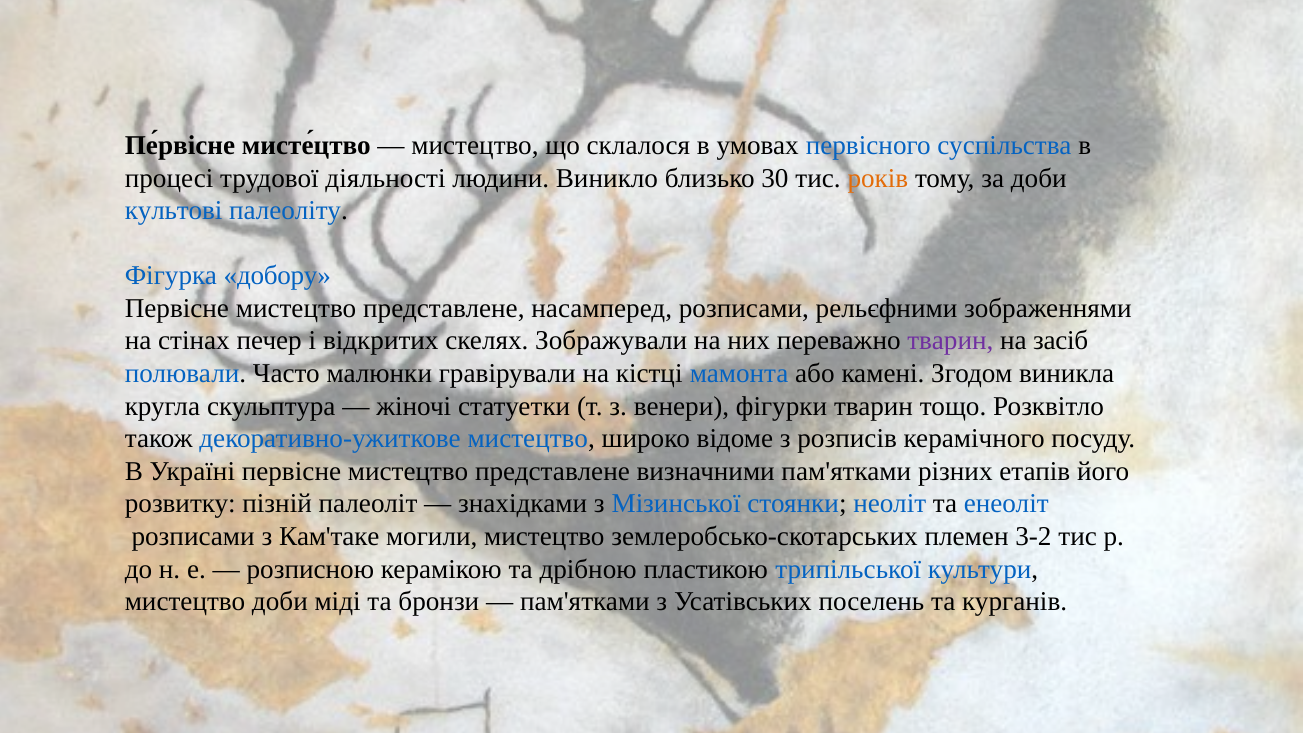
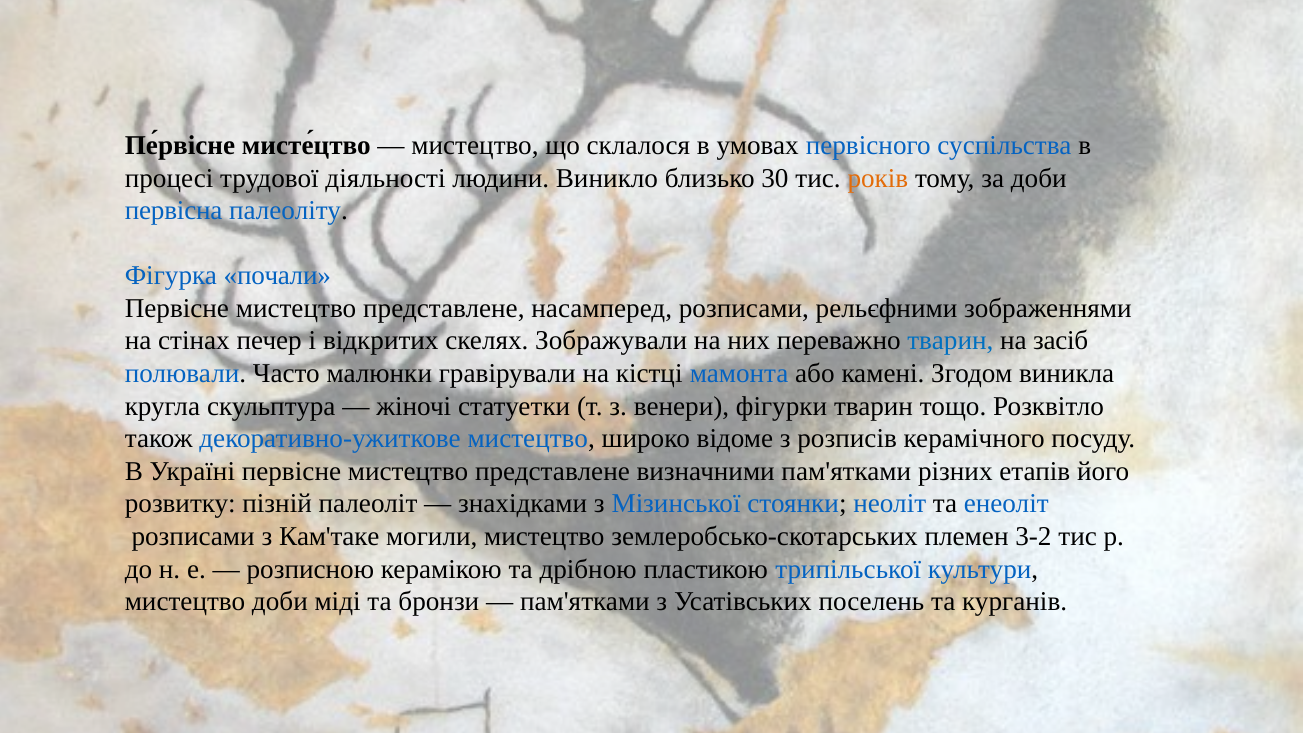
культові: культові -> первісна (174, 211)
добору: добору -> почали (277, 276)
тварин colour: purple -> blue (950, 341)
